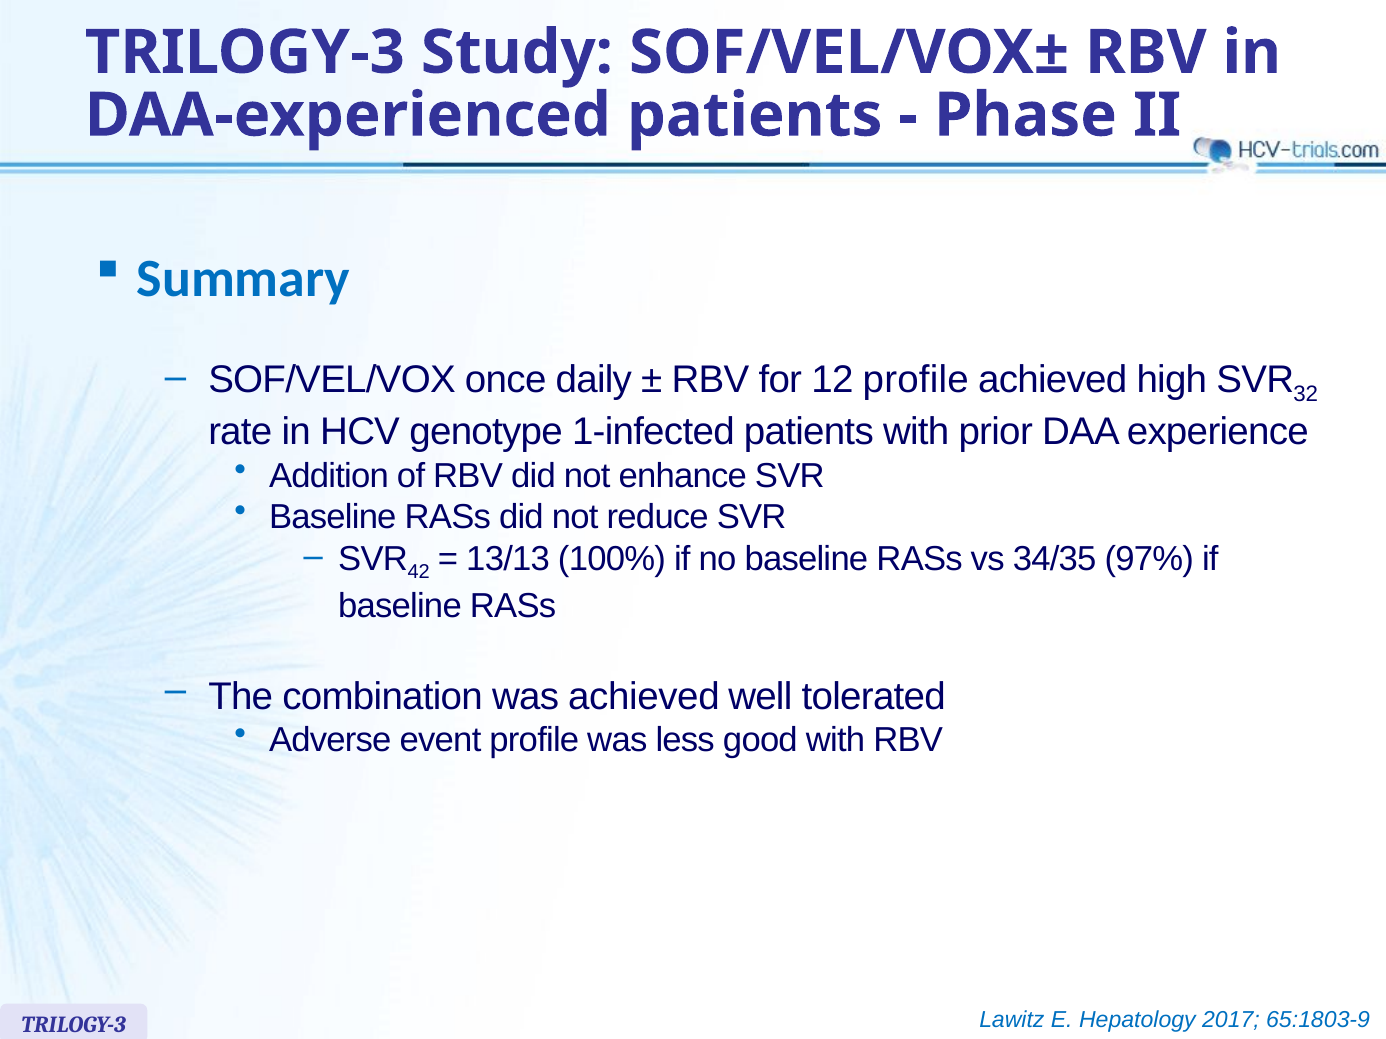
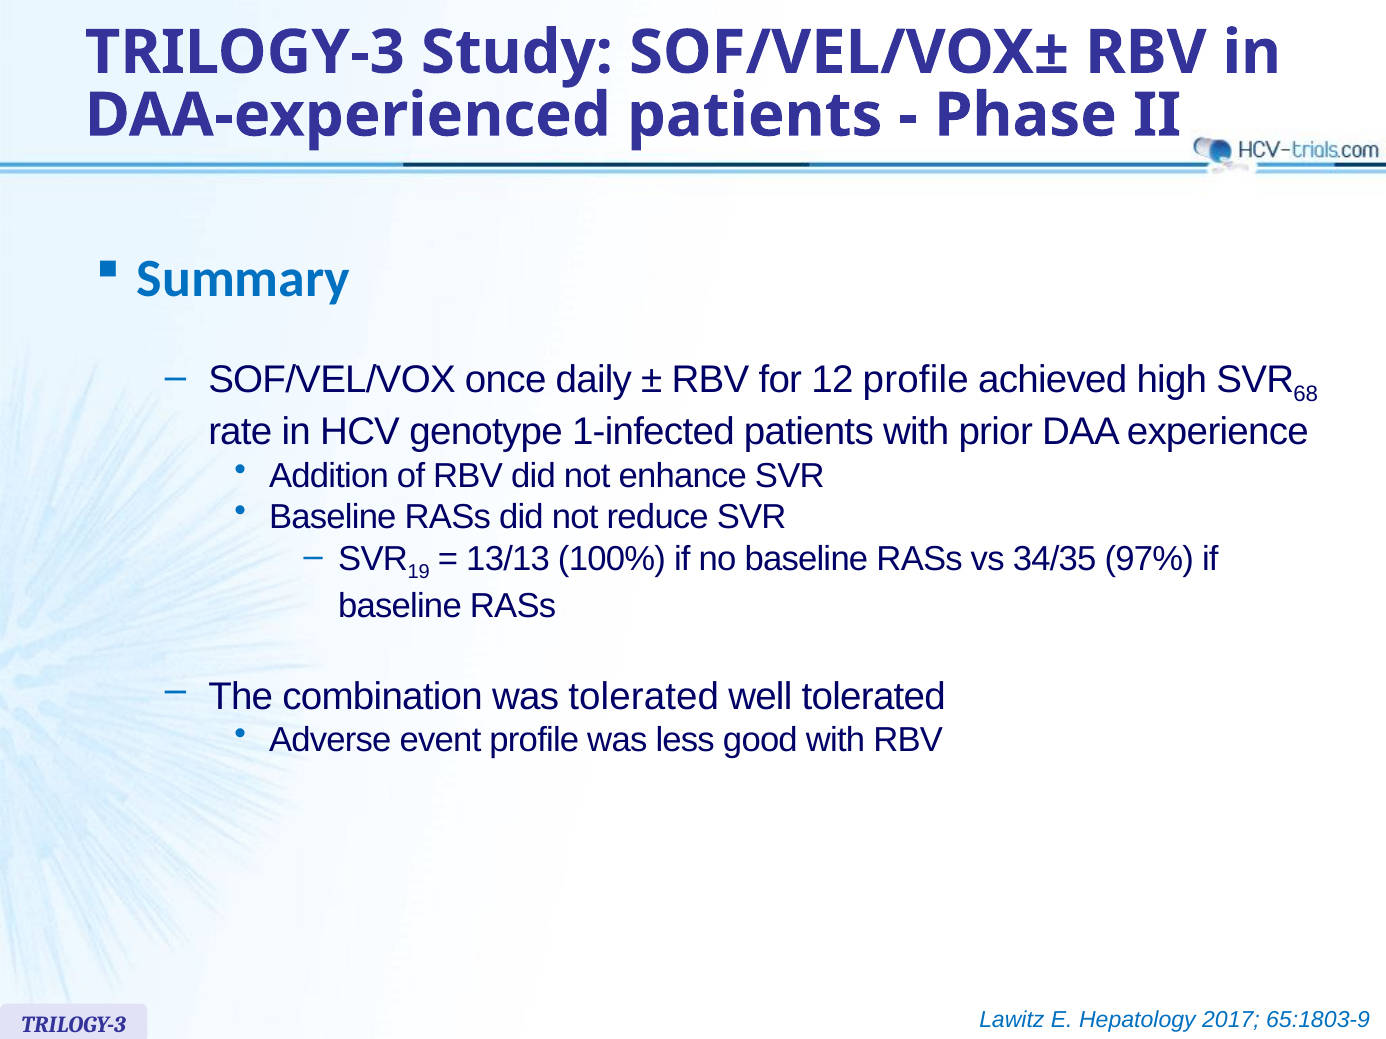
32: 32 -> 68 (1306, 395)
42: 42 -> 19 (419, 573)
was achieved: achieved -> tolerated (644, 697)
